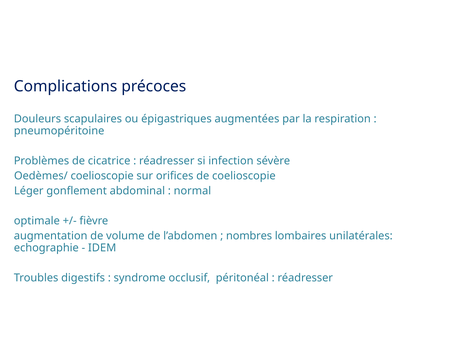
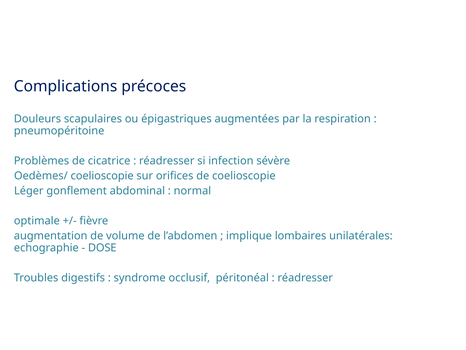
nombres: nombres -> implique (249, 236)
IDEM: IDEM -> DOSE (102, 247)
